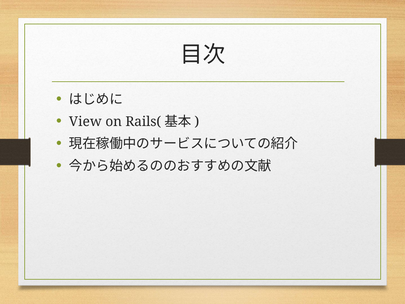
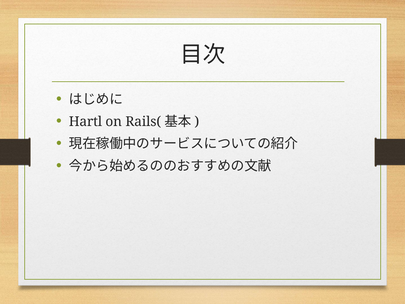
View: View -> Hartl (85, 121)
